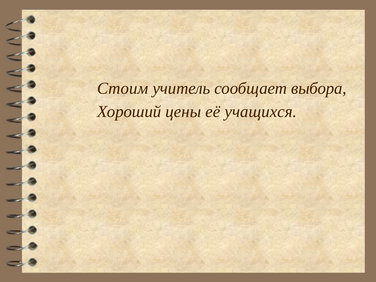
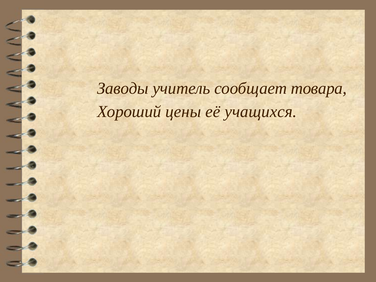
Стоим: Стоим -> Заводы (123, 88)
выбора: выбора -> товара (319, 88)
